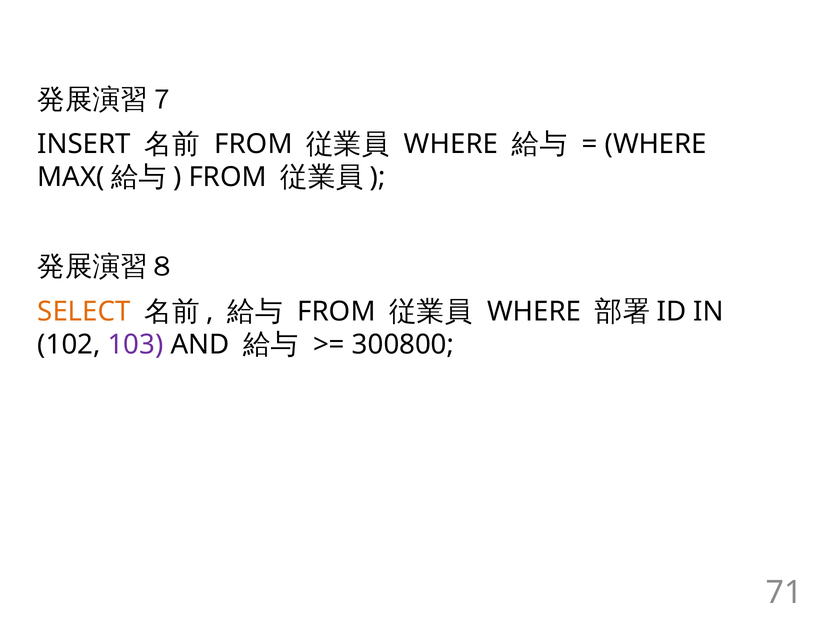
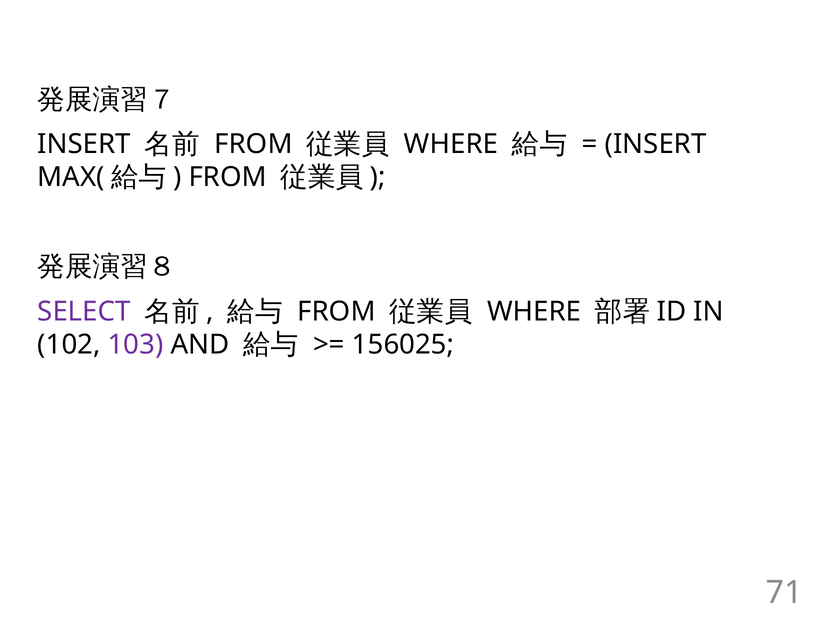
WHERE: WHERE -> INSERT (656, 144)
SELECT colour: orange -> purple (84, 311)
300800: 300800 -> 156025 (403, 344)
